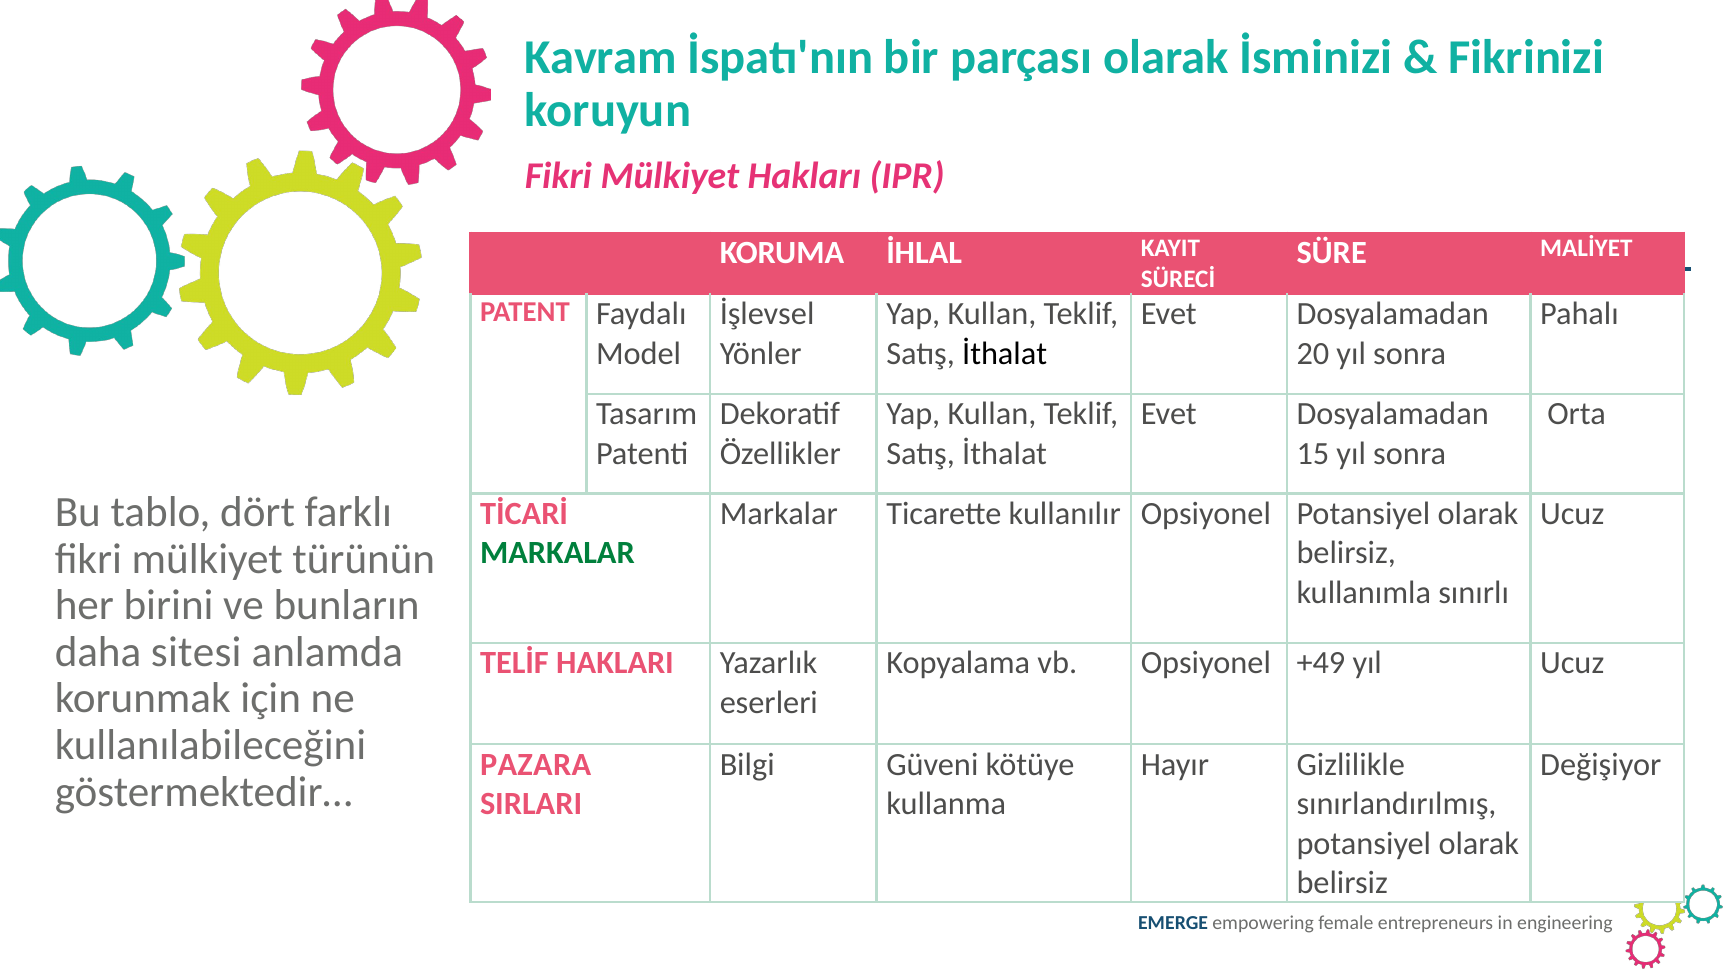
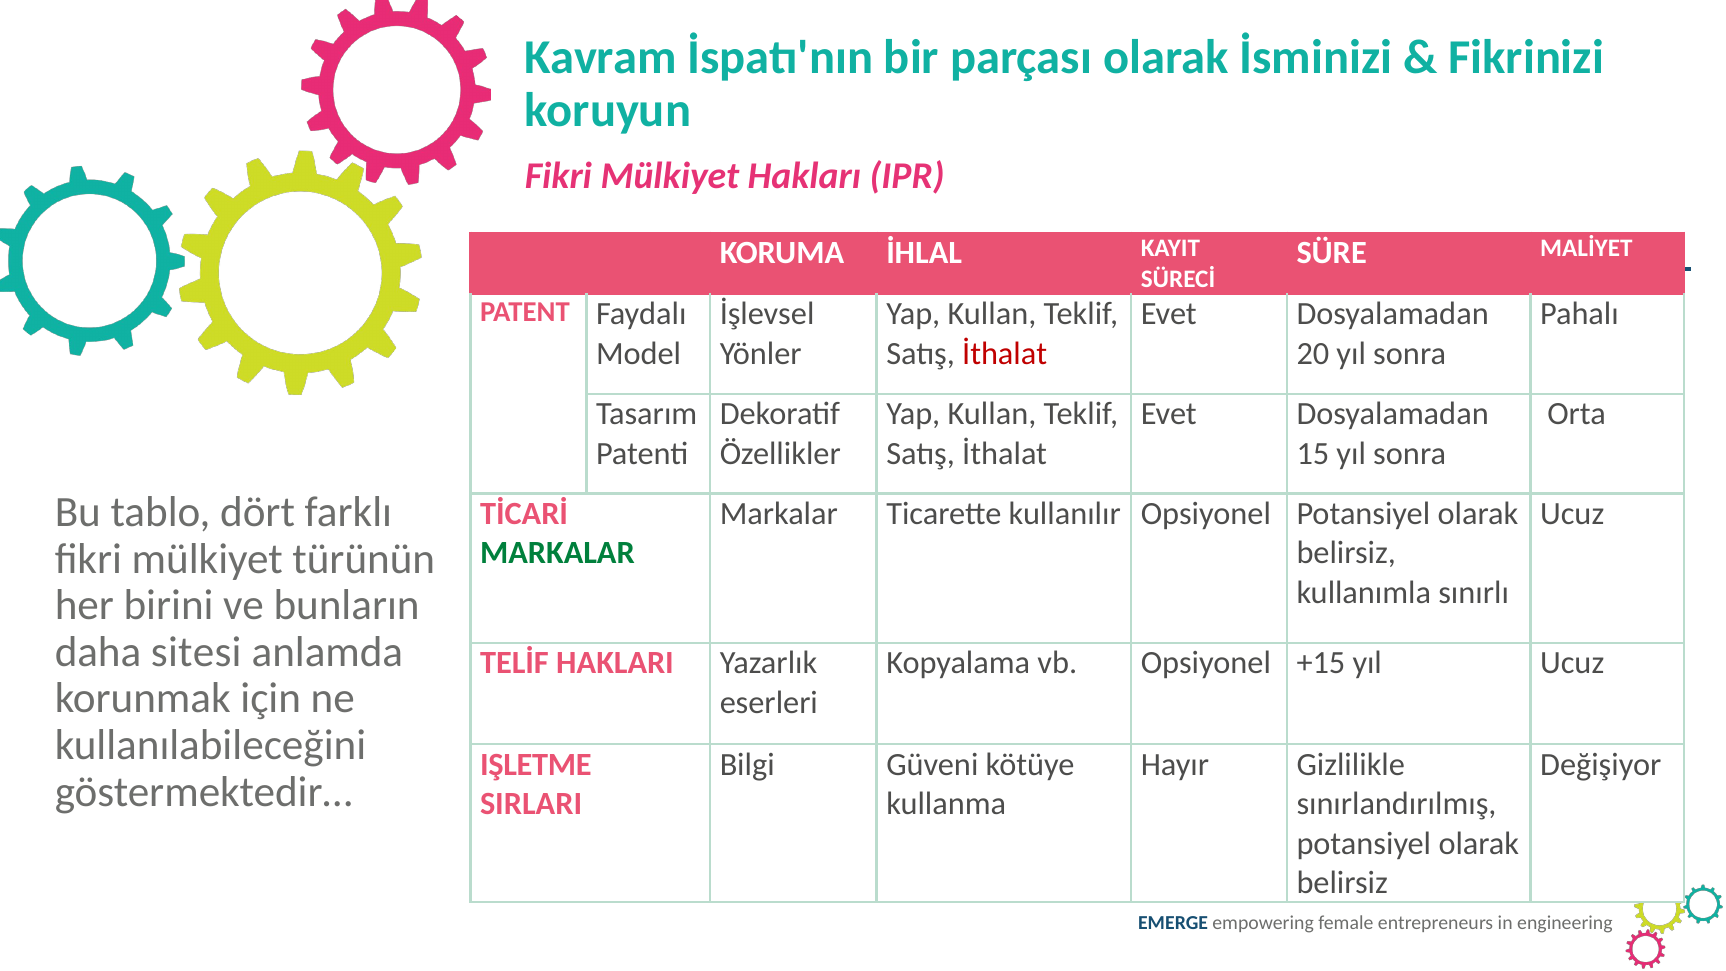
İthalat colour: black -> red (1005, 354)
+49: +49 -> +15 (1321, 663)
PAZARA: PAZARA -> IŞLETME (536, 764)
